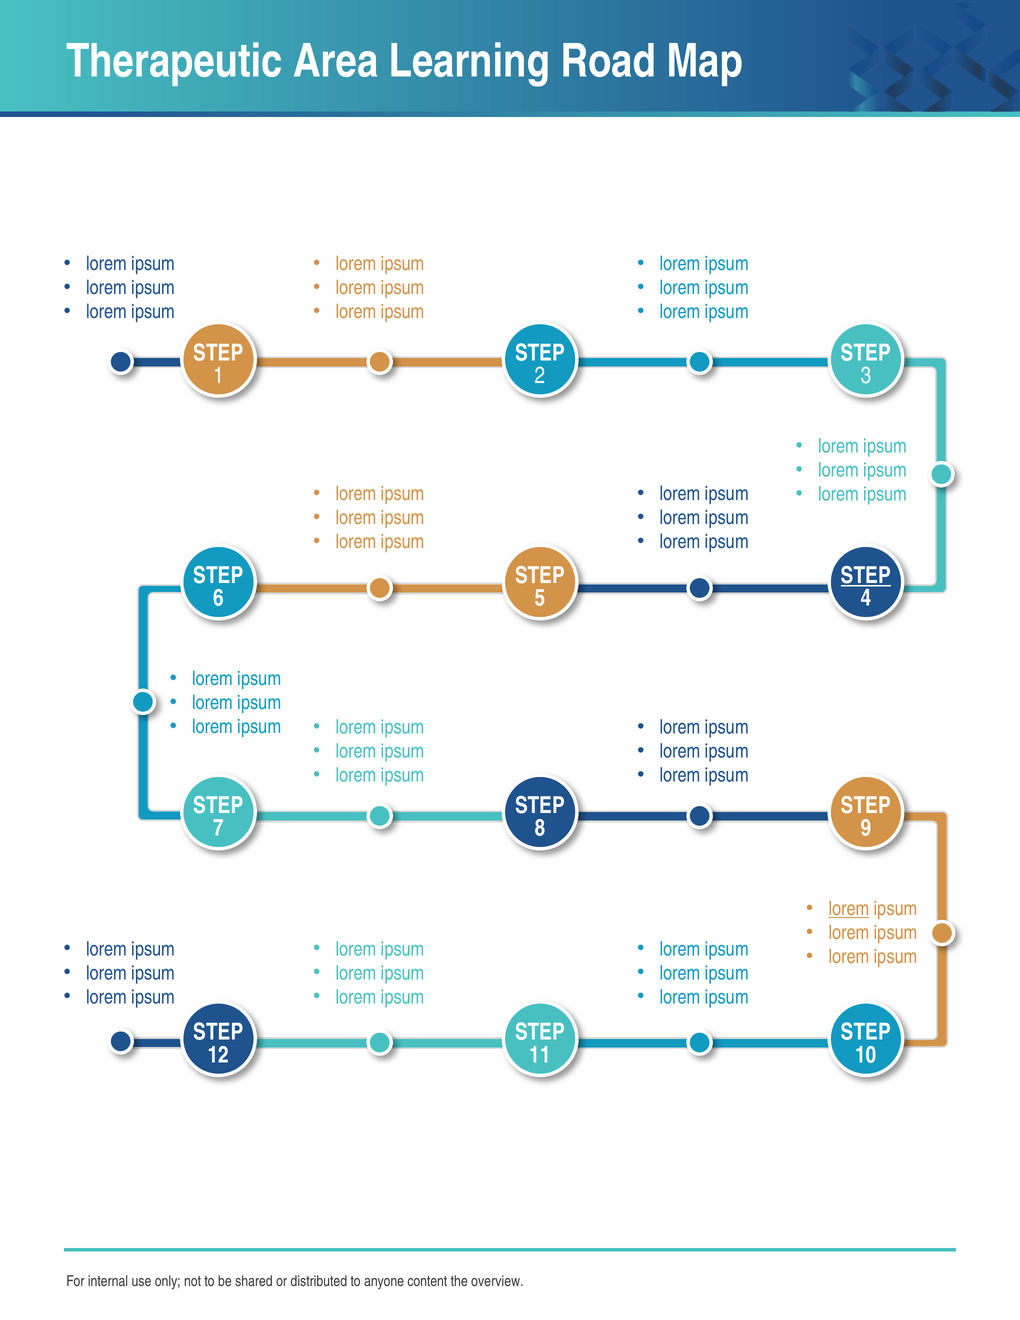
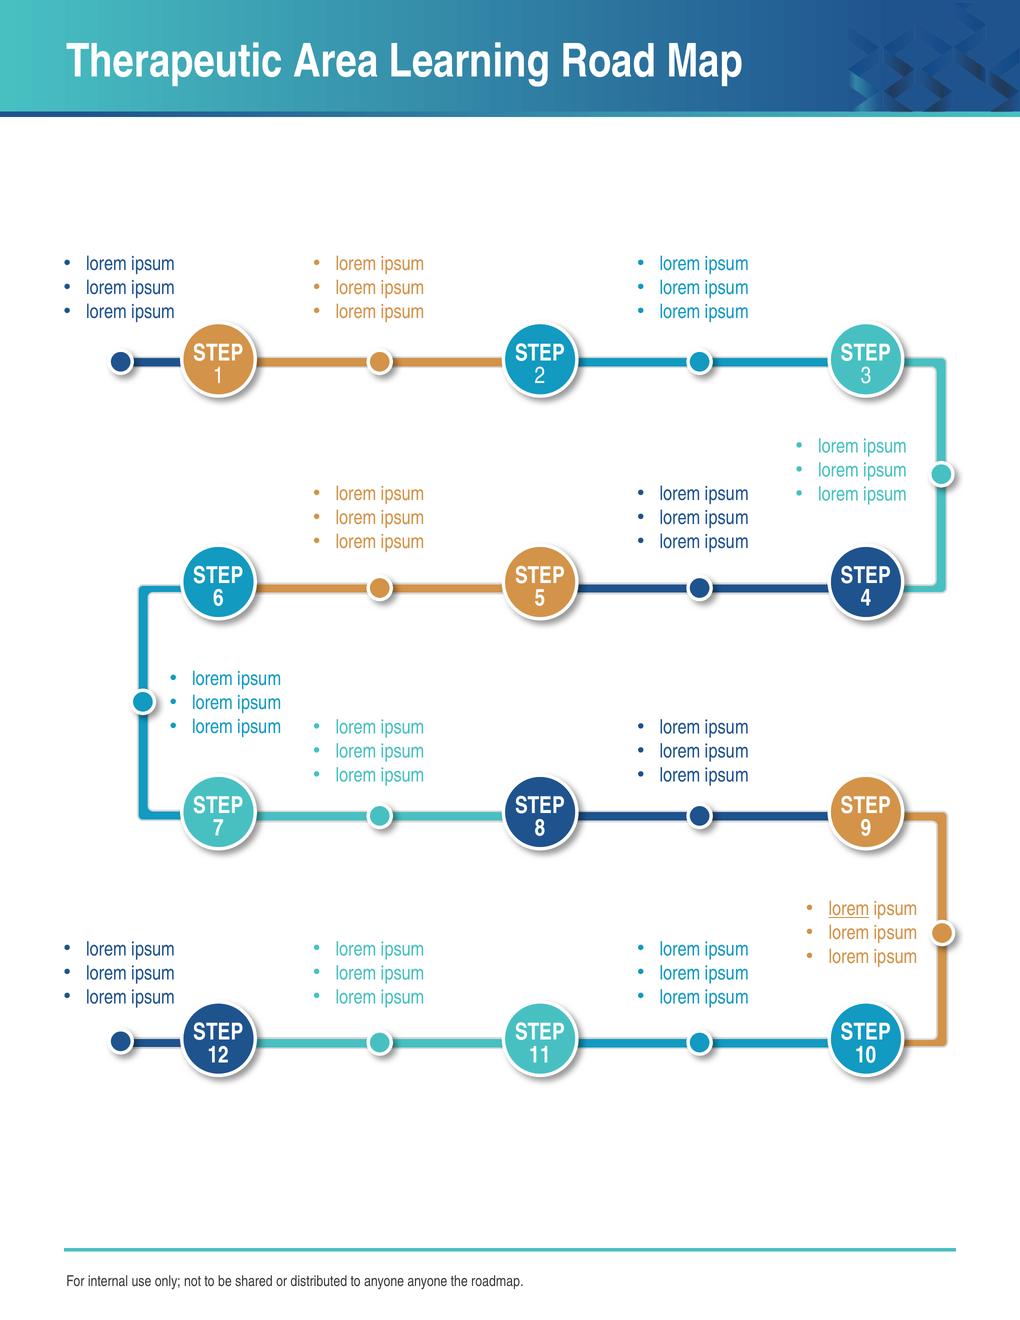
STEP underline: present -> none (866, 576)
anyone content: content -> anyone (427, 1281)
overview: overview -> roadmap (497, 1281)
